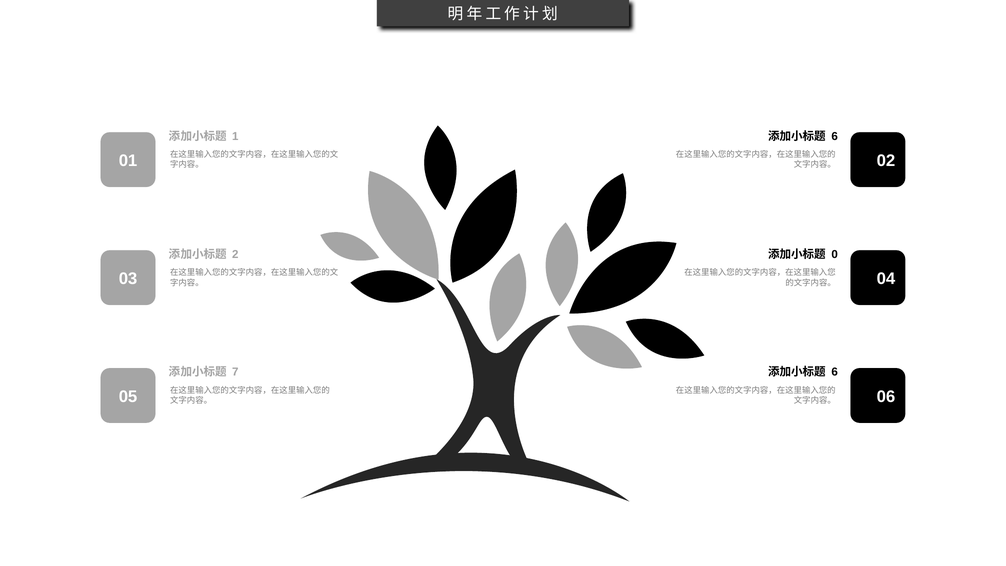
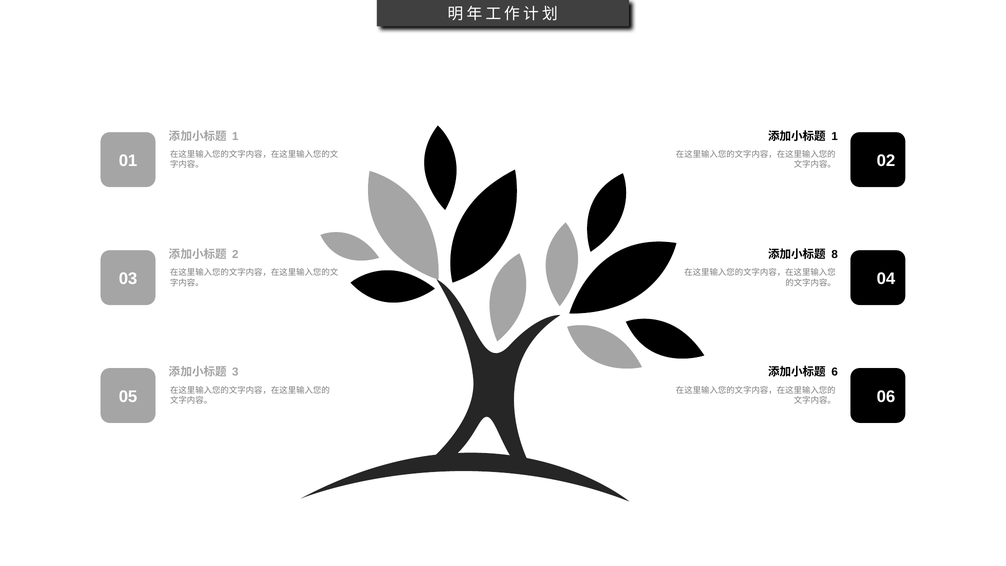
6: 6 -> 1 (835, 136)
0: 0 -> 8 (835, 254)
7: 7 -> 3 (235, 372)
